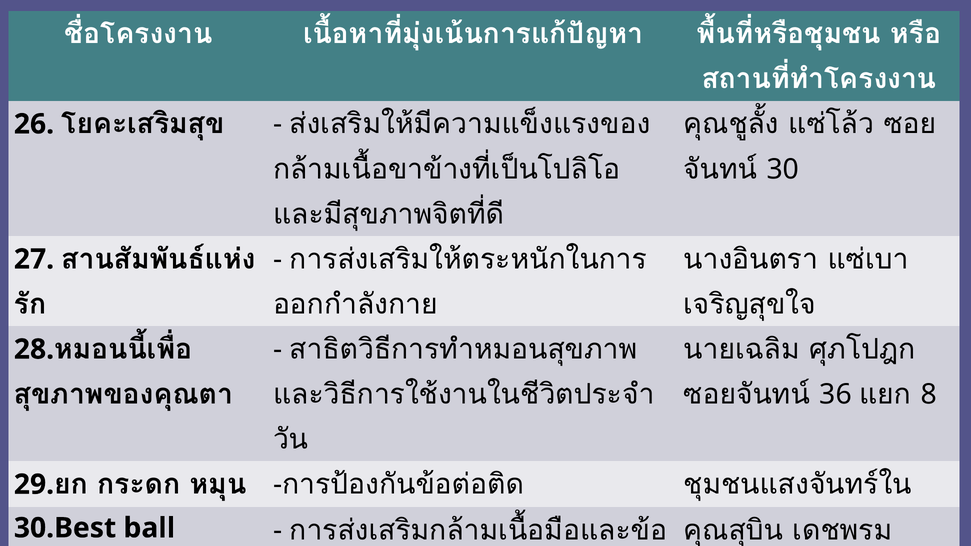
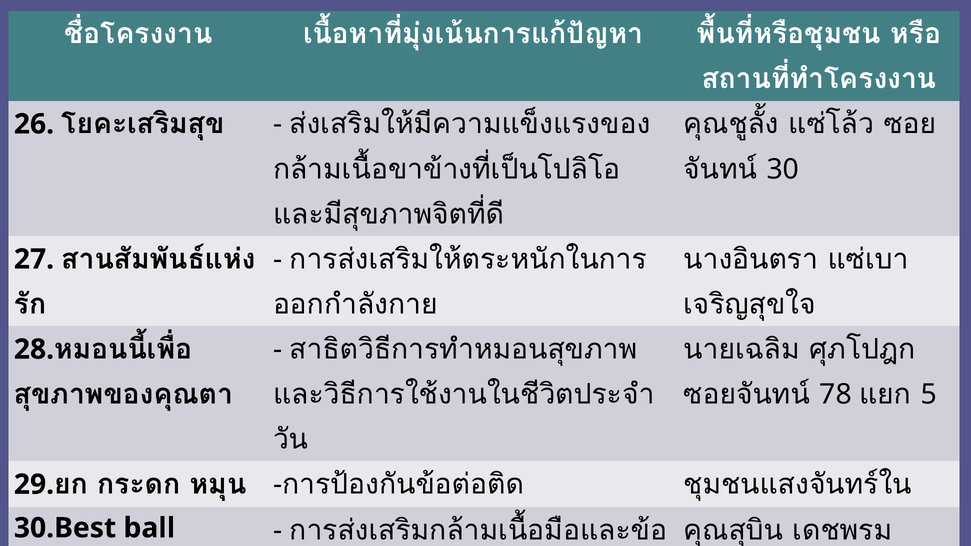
36: 36 -> 78 (836, 394)
8: 8 -> 5 (929, 394)
